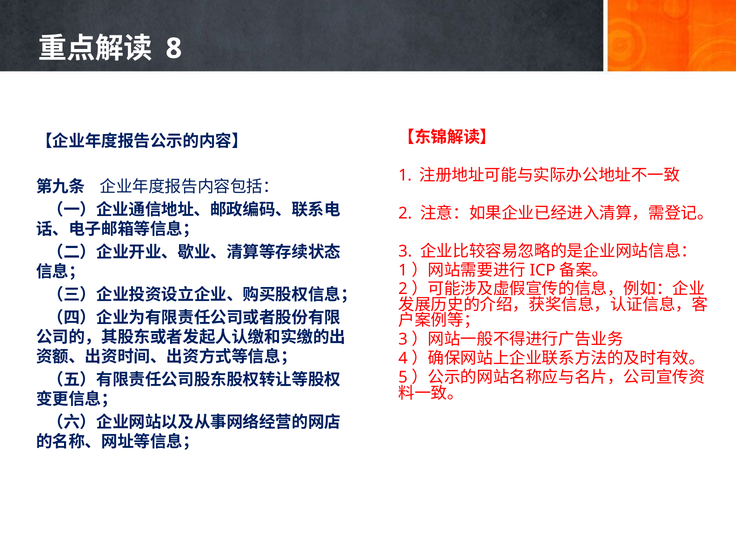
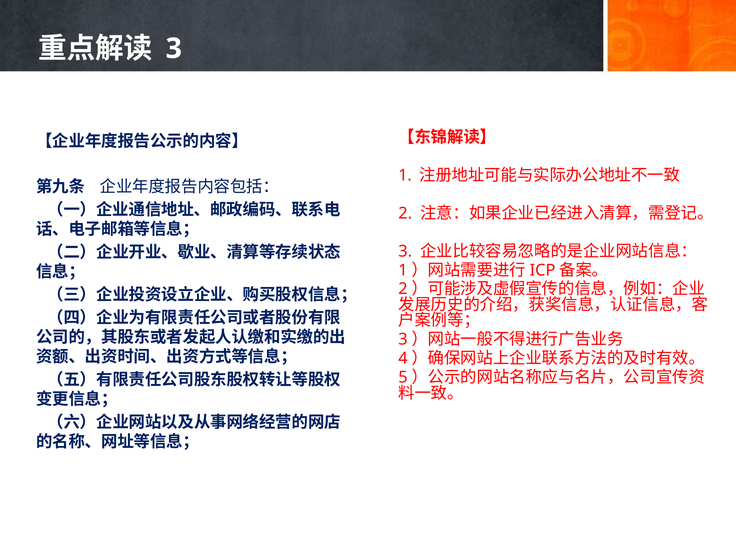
8: 8 -> 3 (174, 49)
